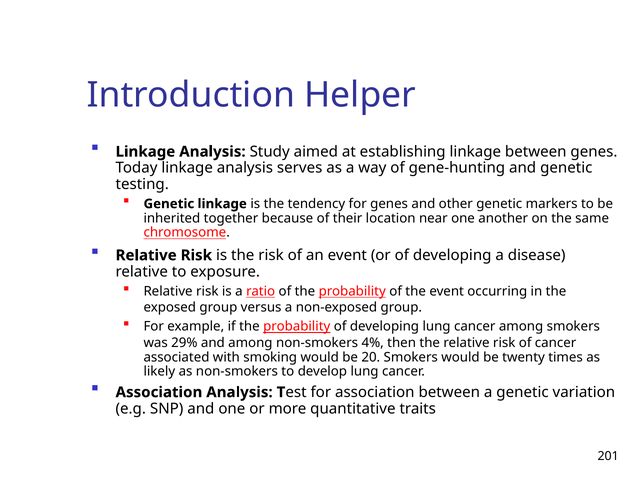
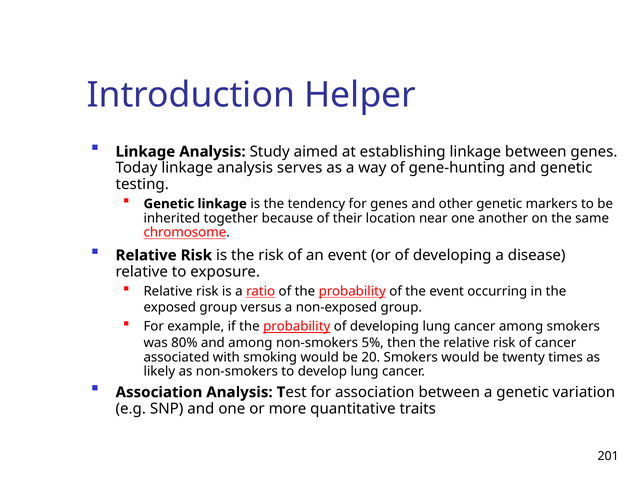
29%: 29% -> 80% (184, 343)
4%: 4% -> 5% (373, 343)
